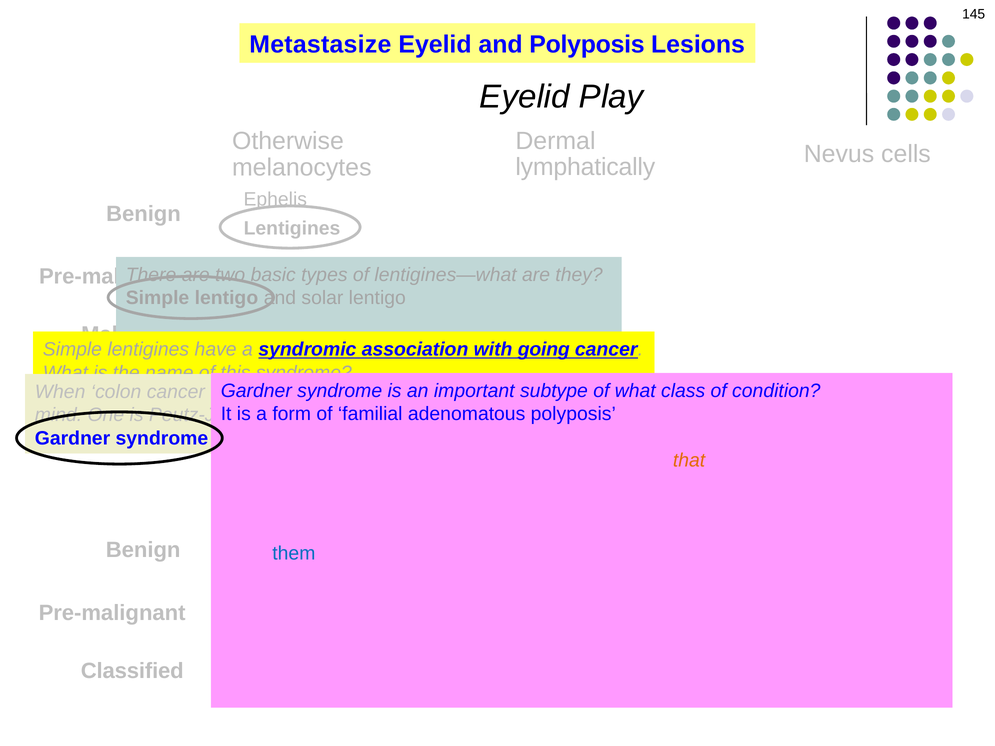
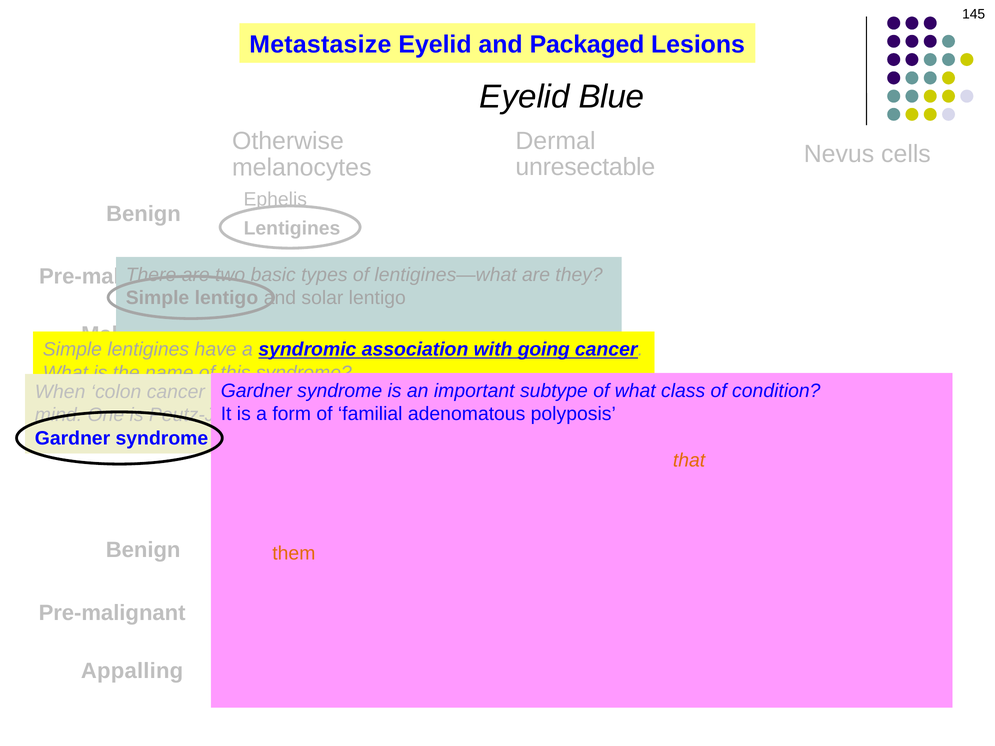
and Polyposis: Polyposis -> Packaged (587, 45)
Play: Play -> Blue (611, 97)
lymphatically: lymphatically -> unresectable (585, 167)
them colour: blue -> orange (294, 553)
Classified: Classified -> Appalling (132, 671)
